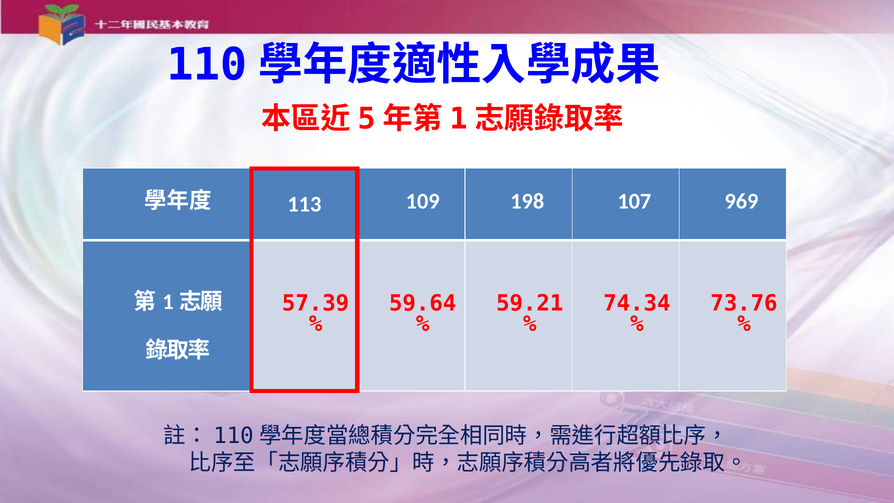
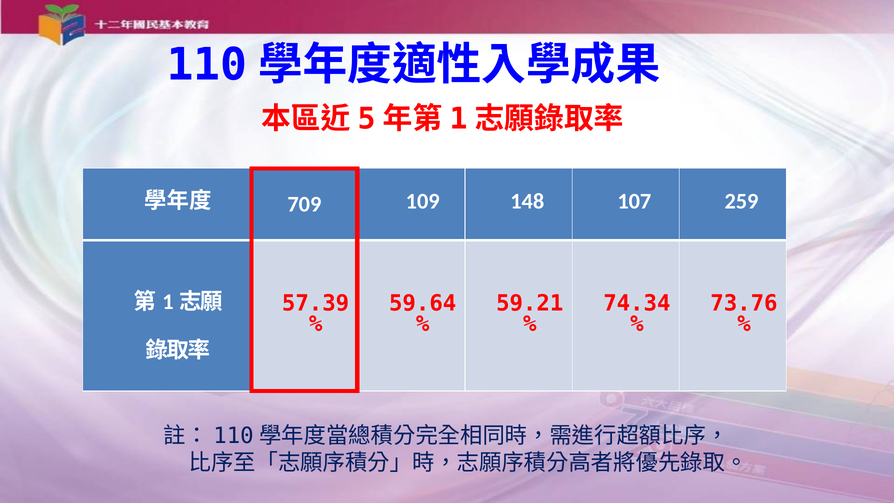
113: 113 -> 709 (304, 205)
198: 198 -> 148 (527, 201)
969: 969 -> 259 (741, 201)
